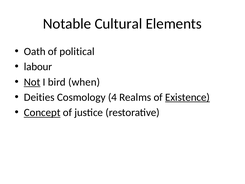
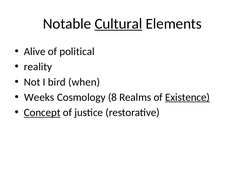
Cultural underline: none -> present (118, 24)
Oath: Oath -> Alive (35, 51)
labour: labour -> reality (38, 67)
Not underline: present -> none (32, 82)
Deities: Deities -> Weeks (39, 97)
4: 4 -> 8 (112, 97)
